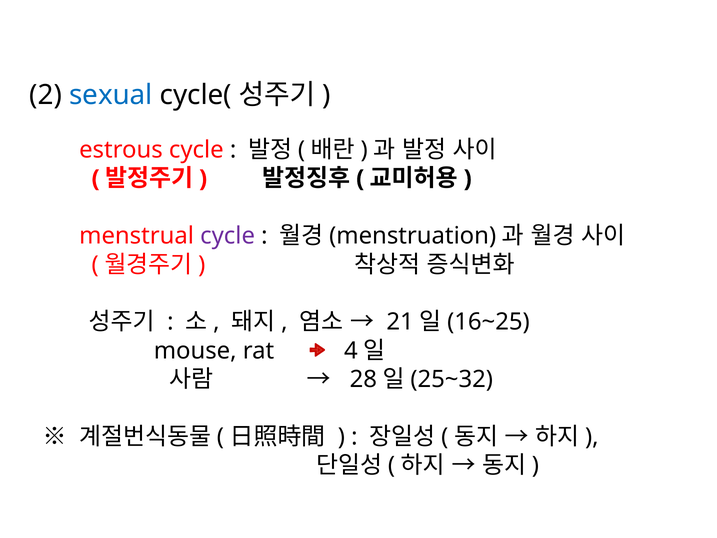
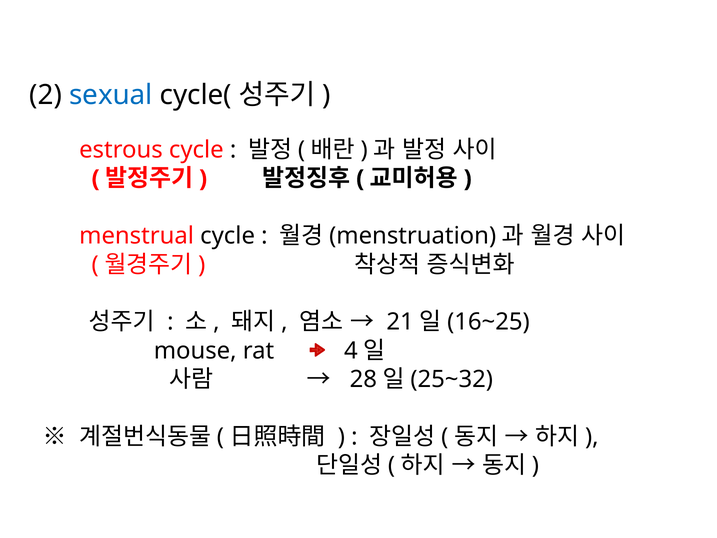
cycle colour: purple -> black (228, 236)
